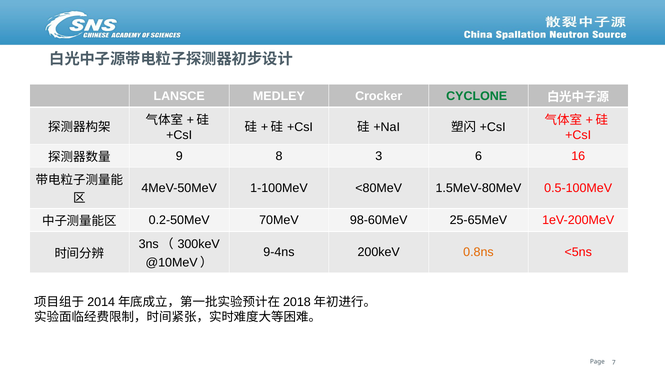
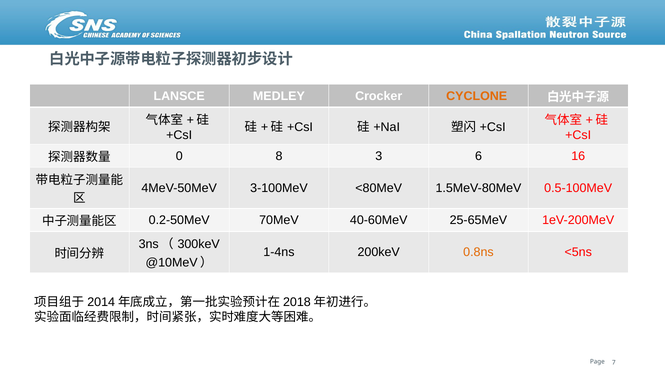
CYCLONE colour: green -> orange (477, 96)
9: 9 -> 0 (179, 156)
1-100MeV: 1-100MeV -> 3-100MeV (279, 188)
98-60MeV: 98-60MeV -> 40-60MeV (379, 220)
9-4ns: 9-4ns -> 1-4ns (279, 252)
